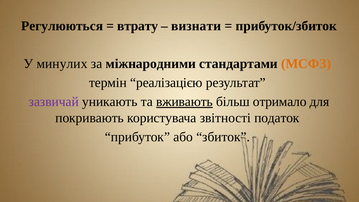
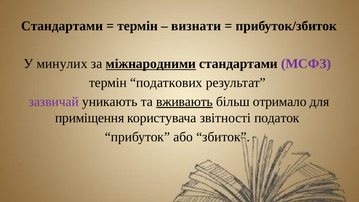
Регулюються: Регулюються -> Стандартами (62, 26)
втрату: втрату -> термін (138, 26)
міжнародними underline: none -> present (151, 64)
МСФЗ colour: orange -> purple (306, 64)
реалізацією: реалізацією -> податкових (166, 83)
покривають: покривають -> приміщення (90, 118)
